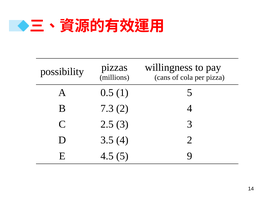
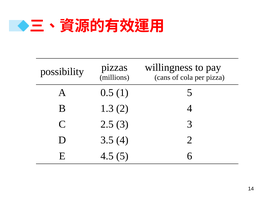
7.3: 7.3 -> 1.3 (107, 109)
9: 9 -> 6 (190, 156)
